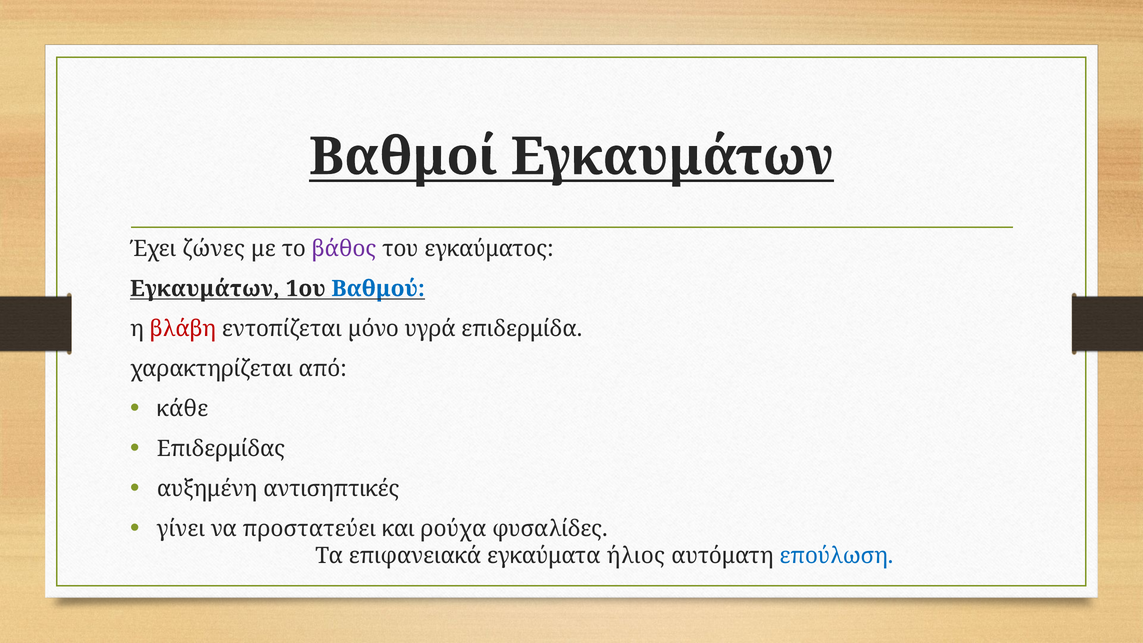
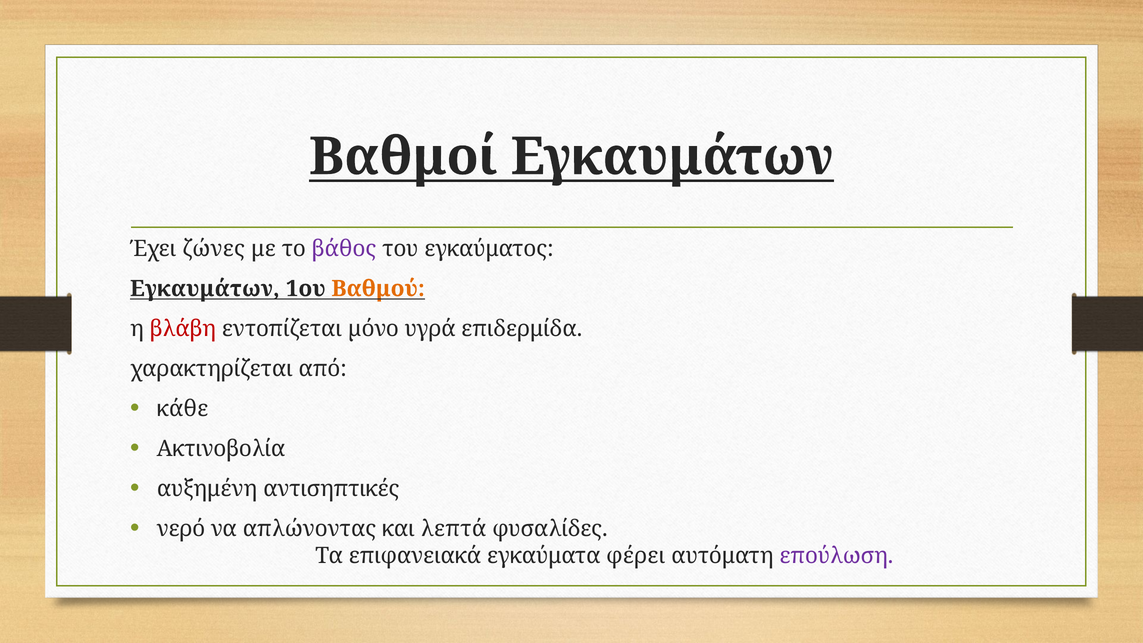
Βαθμού colour: blue -> orange (378, 289)
Επιδερμίδας: Επιδερμίδας -> Ακτινοβολία (221, 449)
γίνει: γίνει -> νερό (181, 529)
προστατεύει: προστατεύει -> απλώνοντας (309, 529)
ρούχα: ρούχα -> λεπτά (453, 529)
ήλιος: ήλιος -> φέρει (636, 556)
επούλωση colour: blue -> purple (836, 556)
